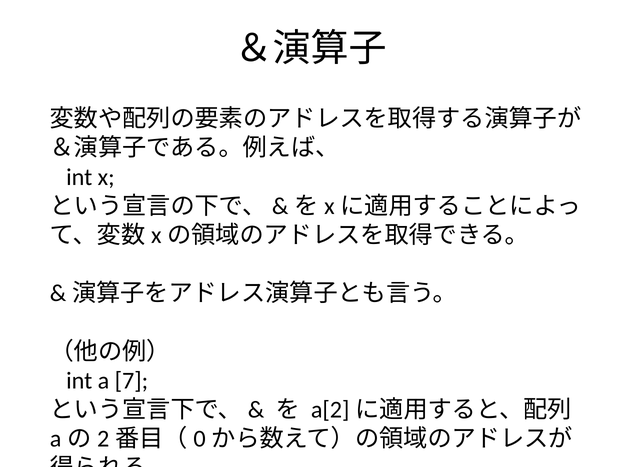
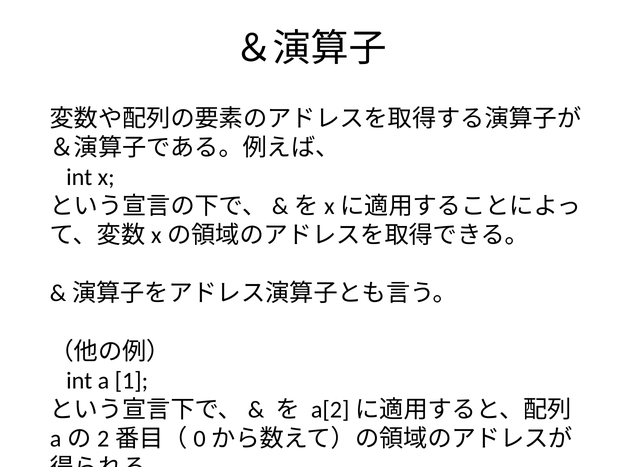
7: 7 -> 1 (131, 380)
